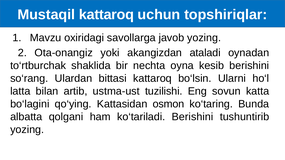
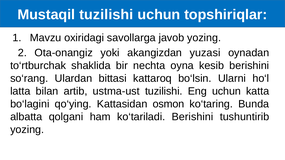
Mustaqil kattaroq: kattaroq -> tuzilishi (106, 15)
ataladi: ataladi -> yuzasi (205, 53)
Eng sovun: sovun -> uchun (226, 91)
